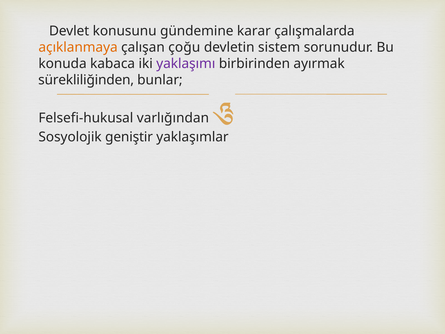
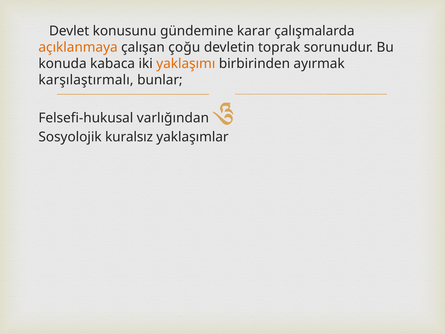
sistem: sistem -> toprak (279, 47)
yaklaşımı colour: purple -> orange (186, 64)
sürekliliğinden: sürekliliğinden -> karşılaştırmalı (86, 80)
geniştir: geniştir -> kuralsız (129, 137)
